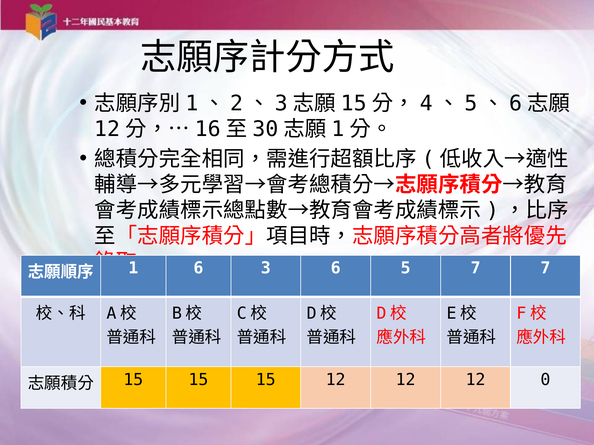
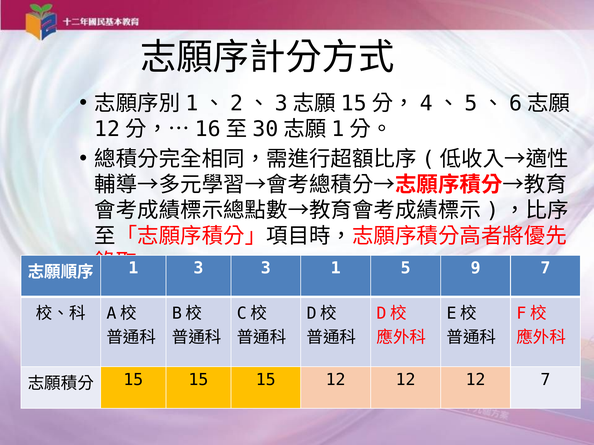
6: 6 -> 3 (198, 268)
3 6: 6 -> 1 (336, 268)
5 7: 7 -> 9 (476, 268)
12 0: 0 -> 7 (545, 380)
